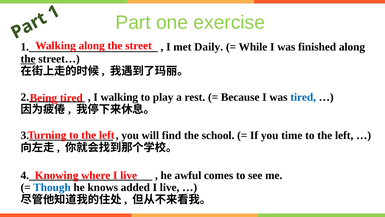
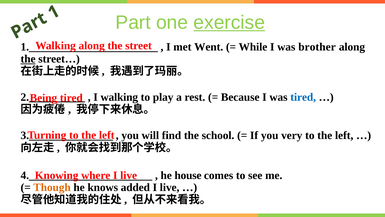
exercise underline: none -> present (229, 22)
Daily: Daily -> Went (209, 47)
finished: finished -> brother (317, 47)
time: time -> very (292, 135)
awful: awful -> house (188, 175)
Though colour: blue -> orange (52, 187)
